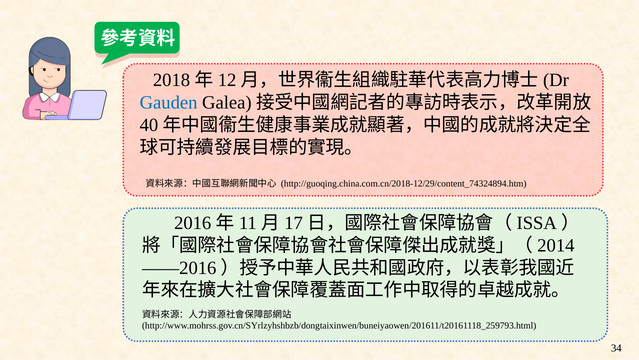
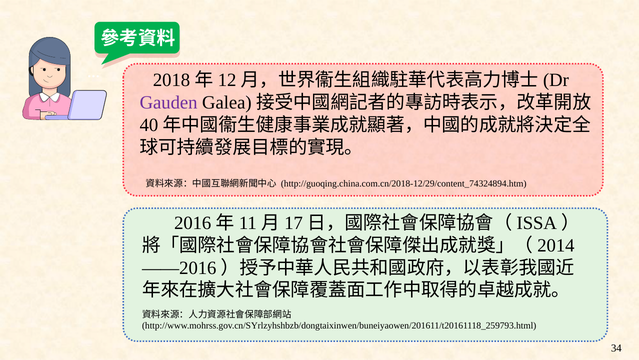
Gauden colour: blue -> purple (169, 102)
